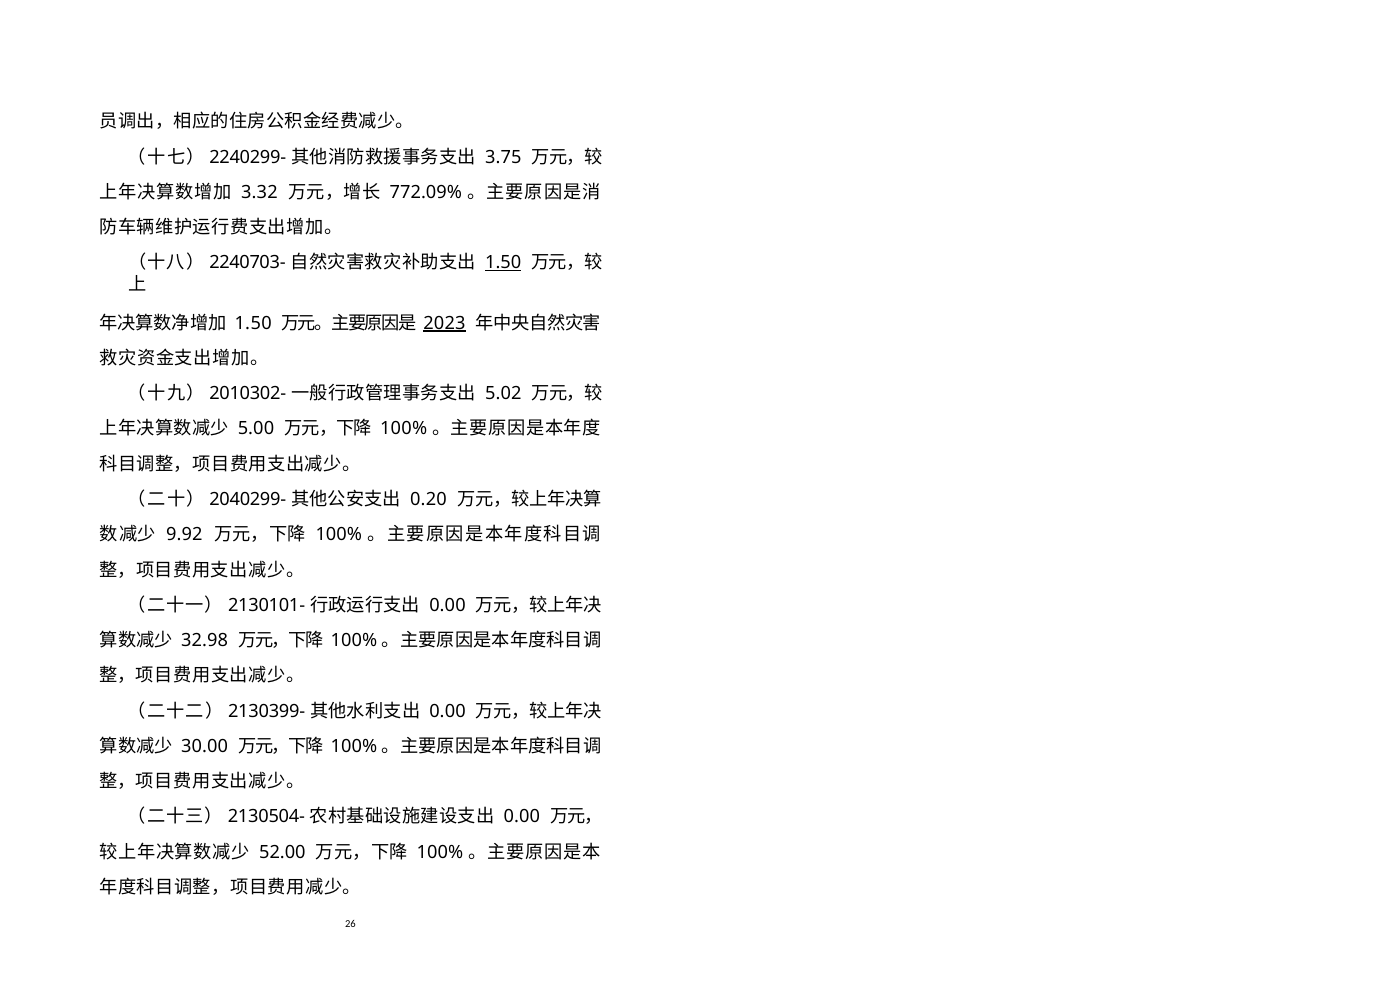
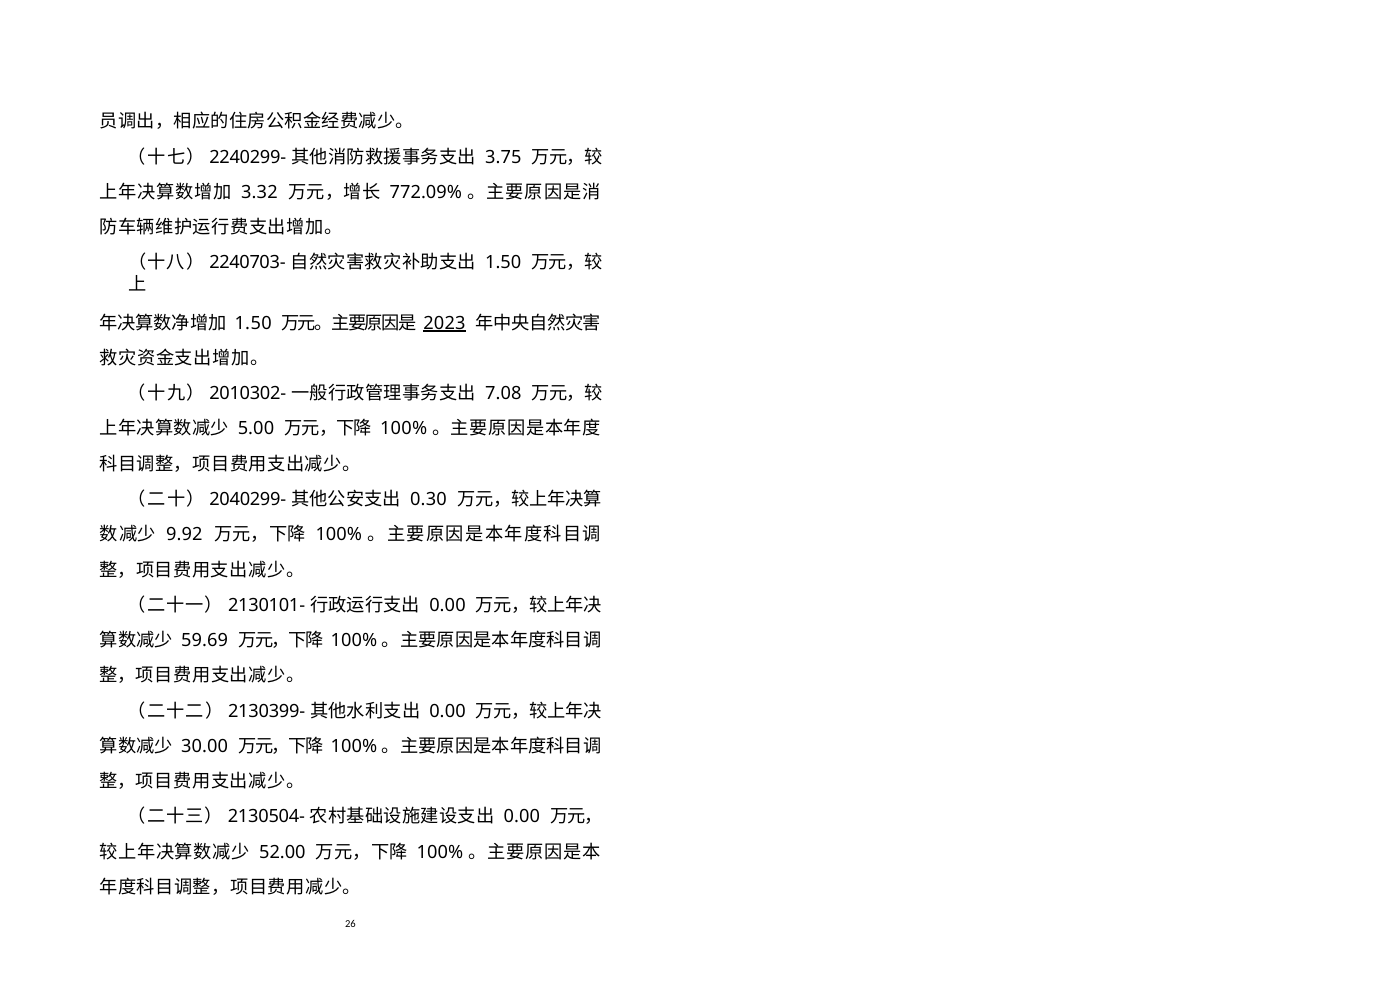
1.50 underline: present -> none (503, 263)
5.02: 5.02 -> 7.08 (503, 394)
0.20: 0.20 -> 0.30 (428, 500)
32.98: 32.98 -> 59.69 (205, 641)
